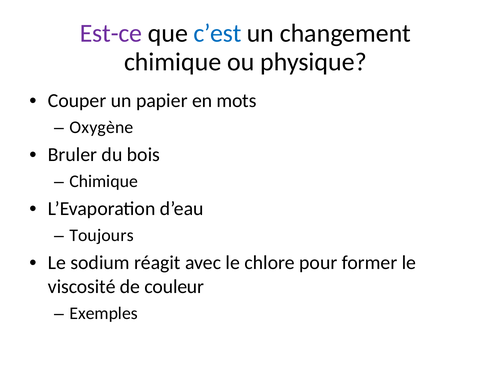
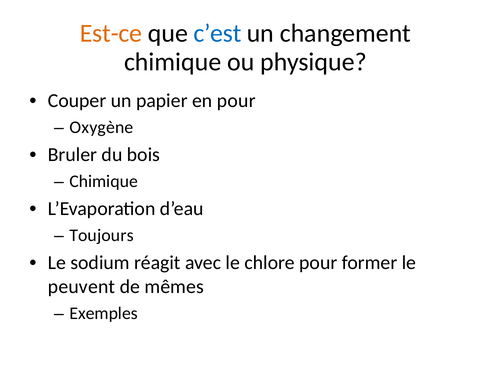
Est-ce colour: purple -> orange (111, 33)
en mots: mots -> pour (236, 101)
viscosité: viscosité -> peuvent (82, 287)
couleur: couleur -> mêmes (174, 287)
